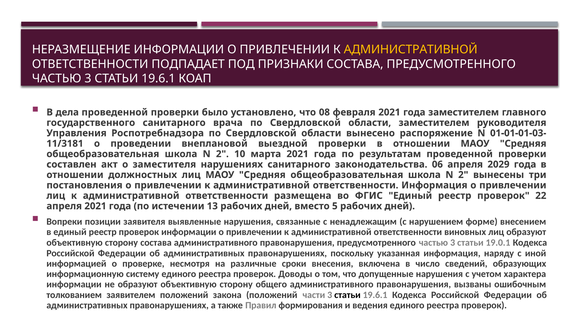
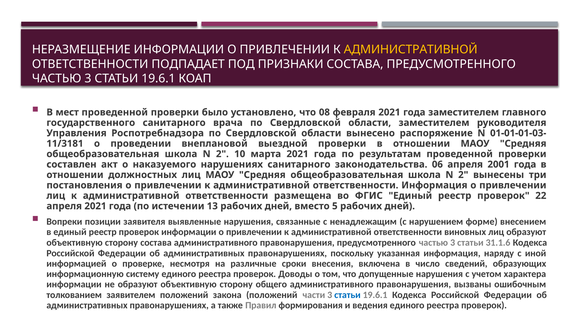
дела: дела -> мест (67, 112)
заместителя: заместителя -> наказуемого (164, 164)
2029: 2029 -> 2001 (498, 164)
19.0.1: 19.0.1 -> 31.1.6 (498, 242)
статьи colour: black -> blue (347, 295)
